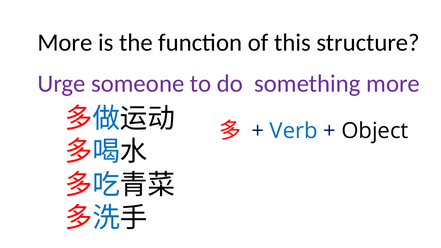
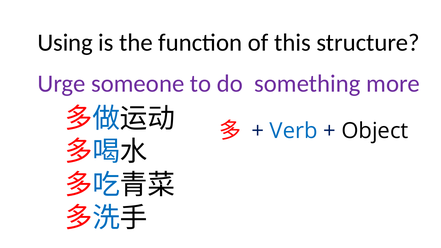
More: More -> Using (65, 43)
